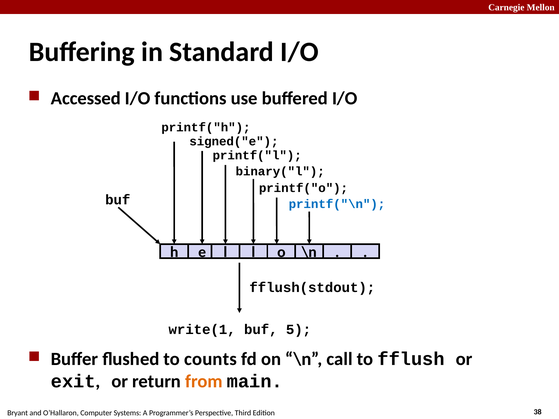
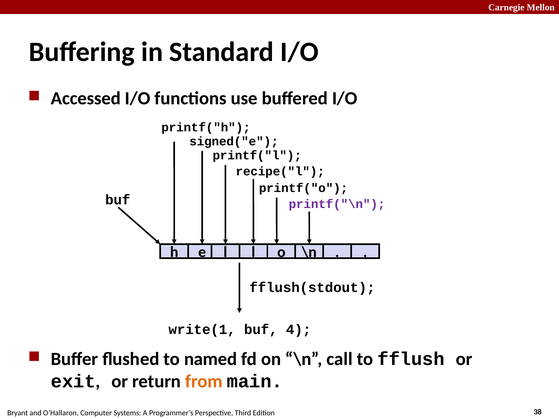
binary("l: binary("l -> recipe("l (280, 171)
printf("\n colour: blue -> purple (337, 204)
5: 5 -> 4 (299, 330)
counts: counts -> named (211, 359)
